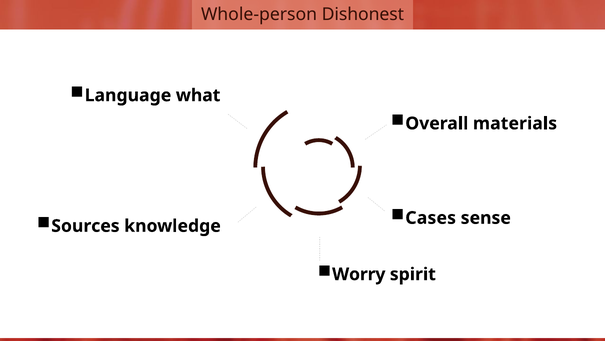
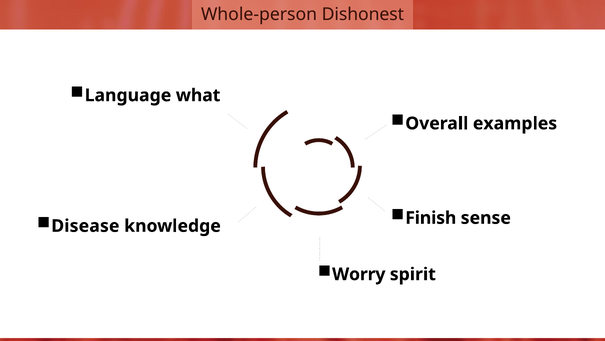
materials: materials -> examples (515, 123)
Cases: Cases -> Finish (431, 218)
Sources: Sources -> Disease (85, 226)
